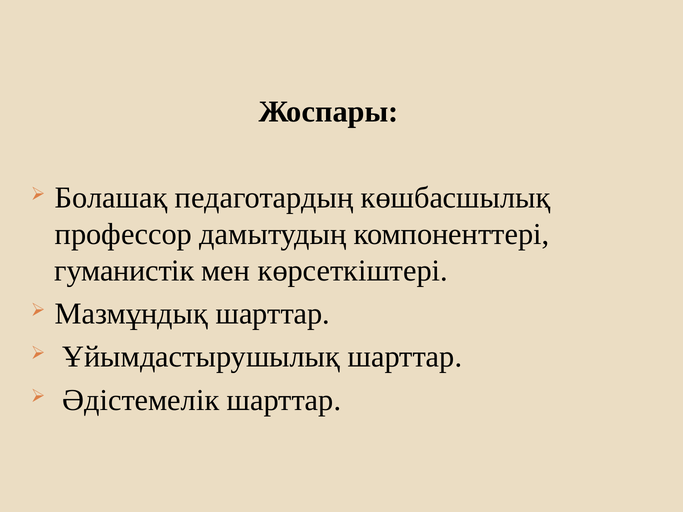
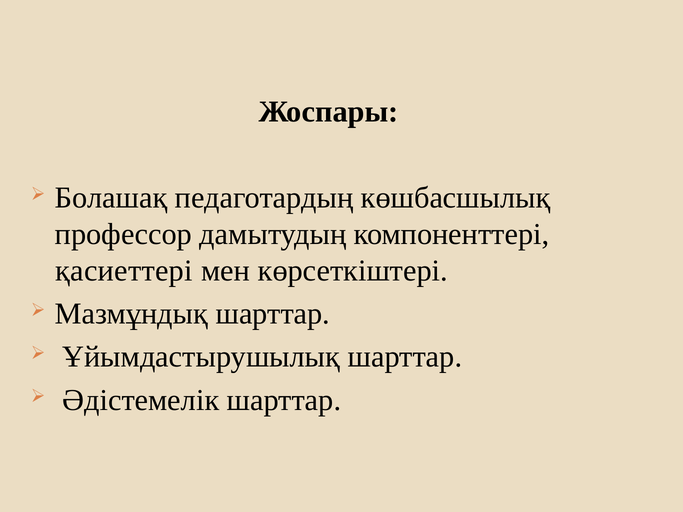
гуманистік: гуманистік -> қасиеттері (124, 271)
